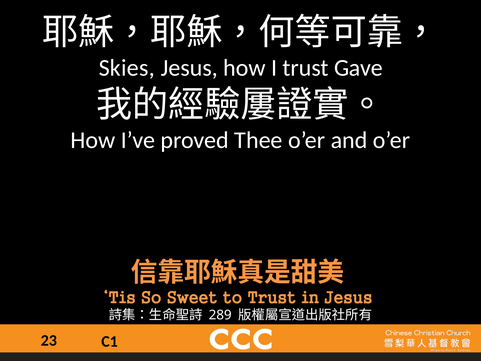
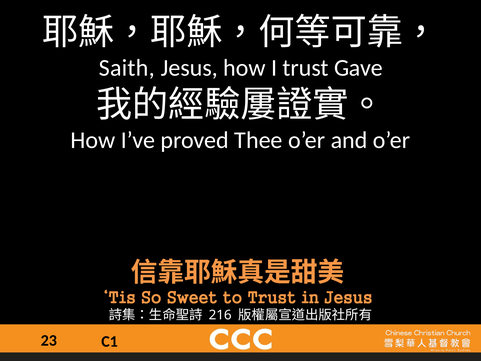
Skies: Skies -> Saith (127, 68)
289: 289 -> 216 (220, 315)
